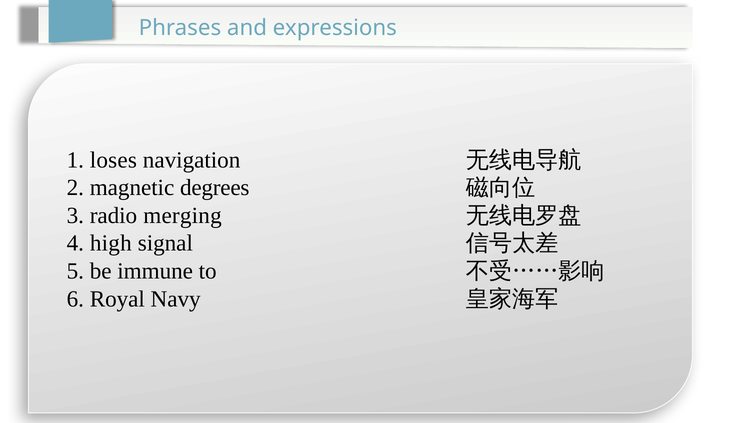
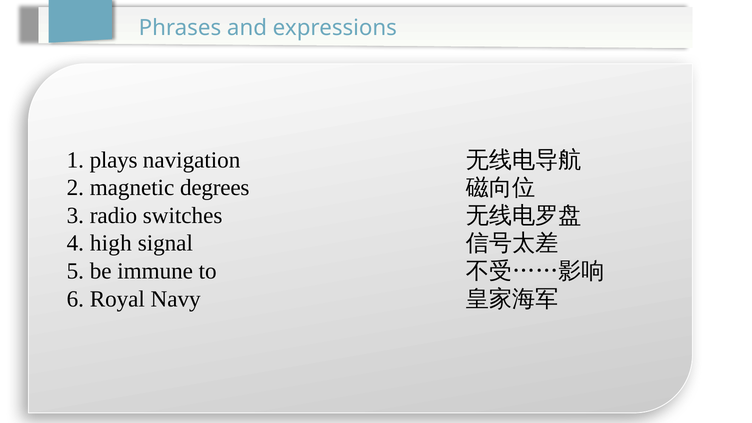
loses: loses -> plays (114, 160)
merging: merging -> switches (183, 216)
